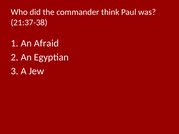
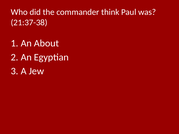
Afraid: Afraid -> About (46, 43)
